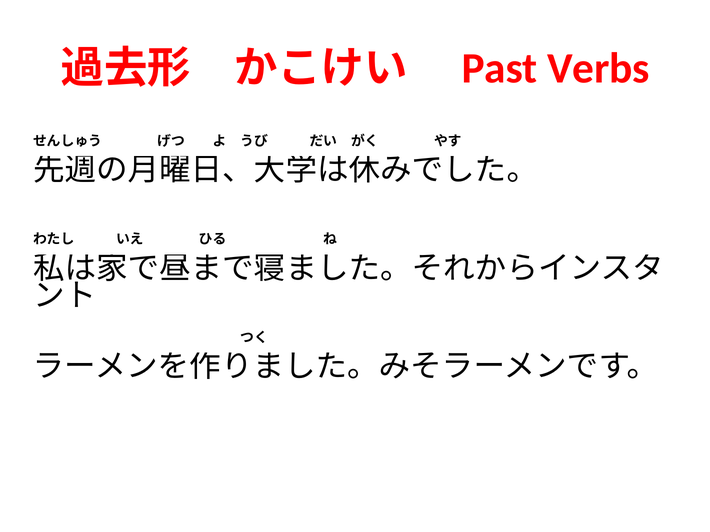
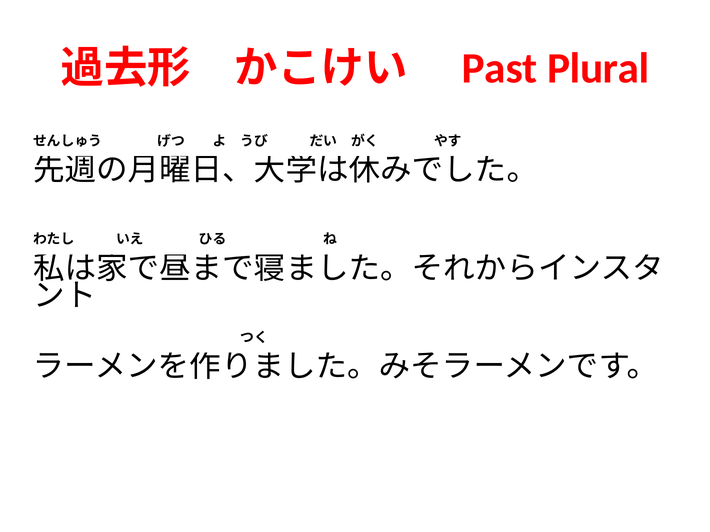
Verbs: Verbs -> Plural (598, 69)
